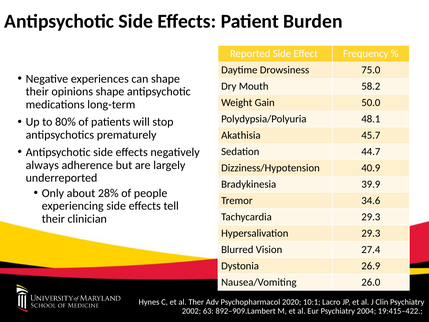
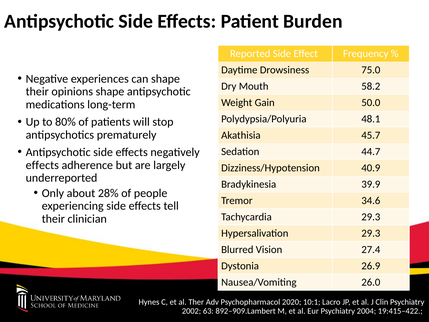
always: always -> effects (42, 165)
